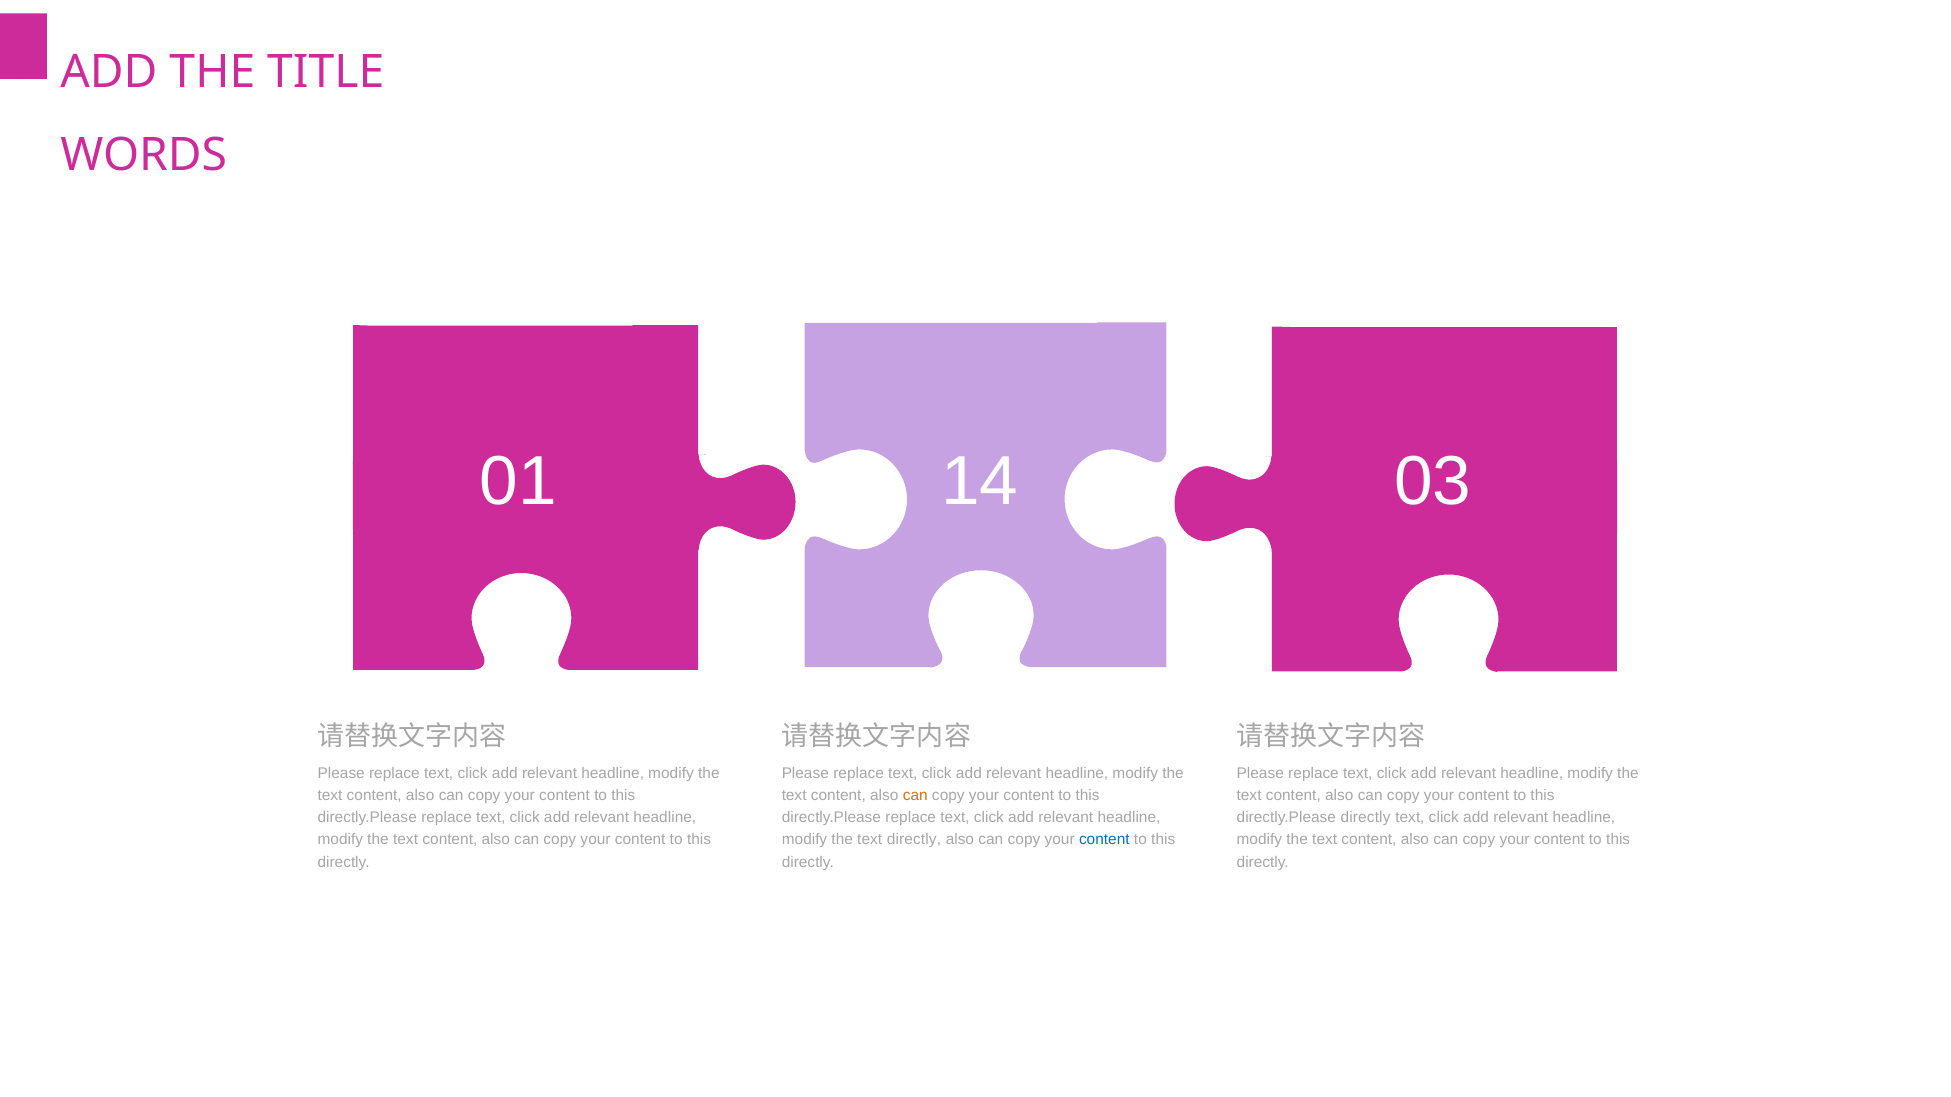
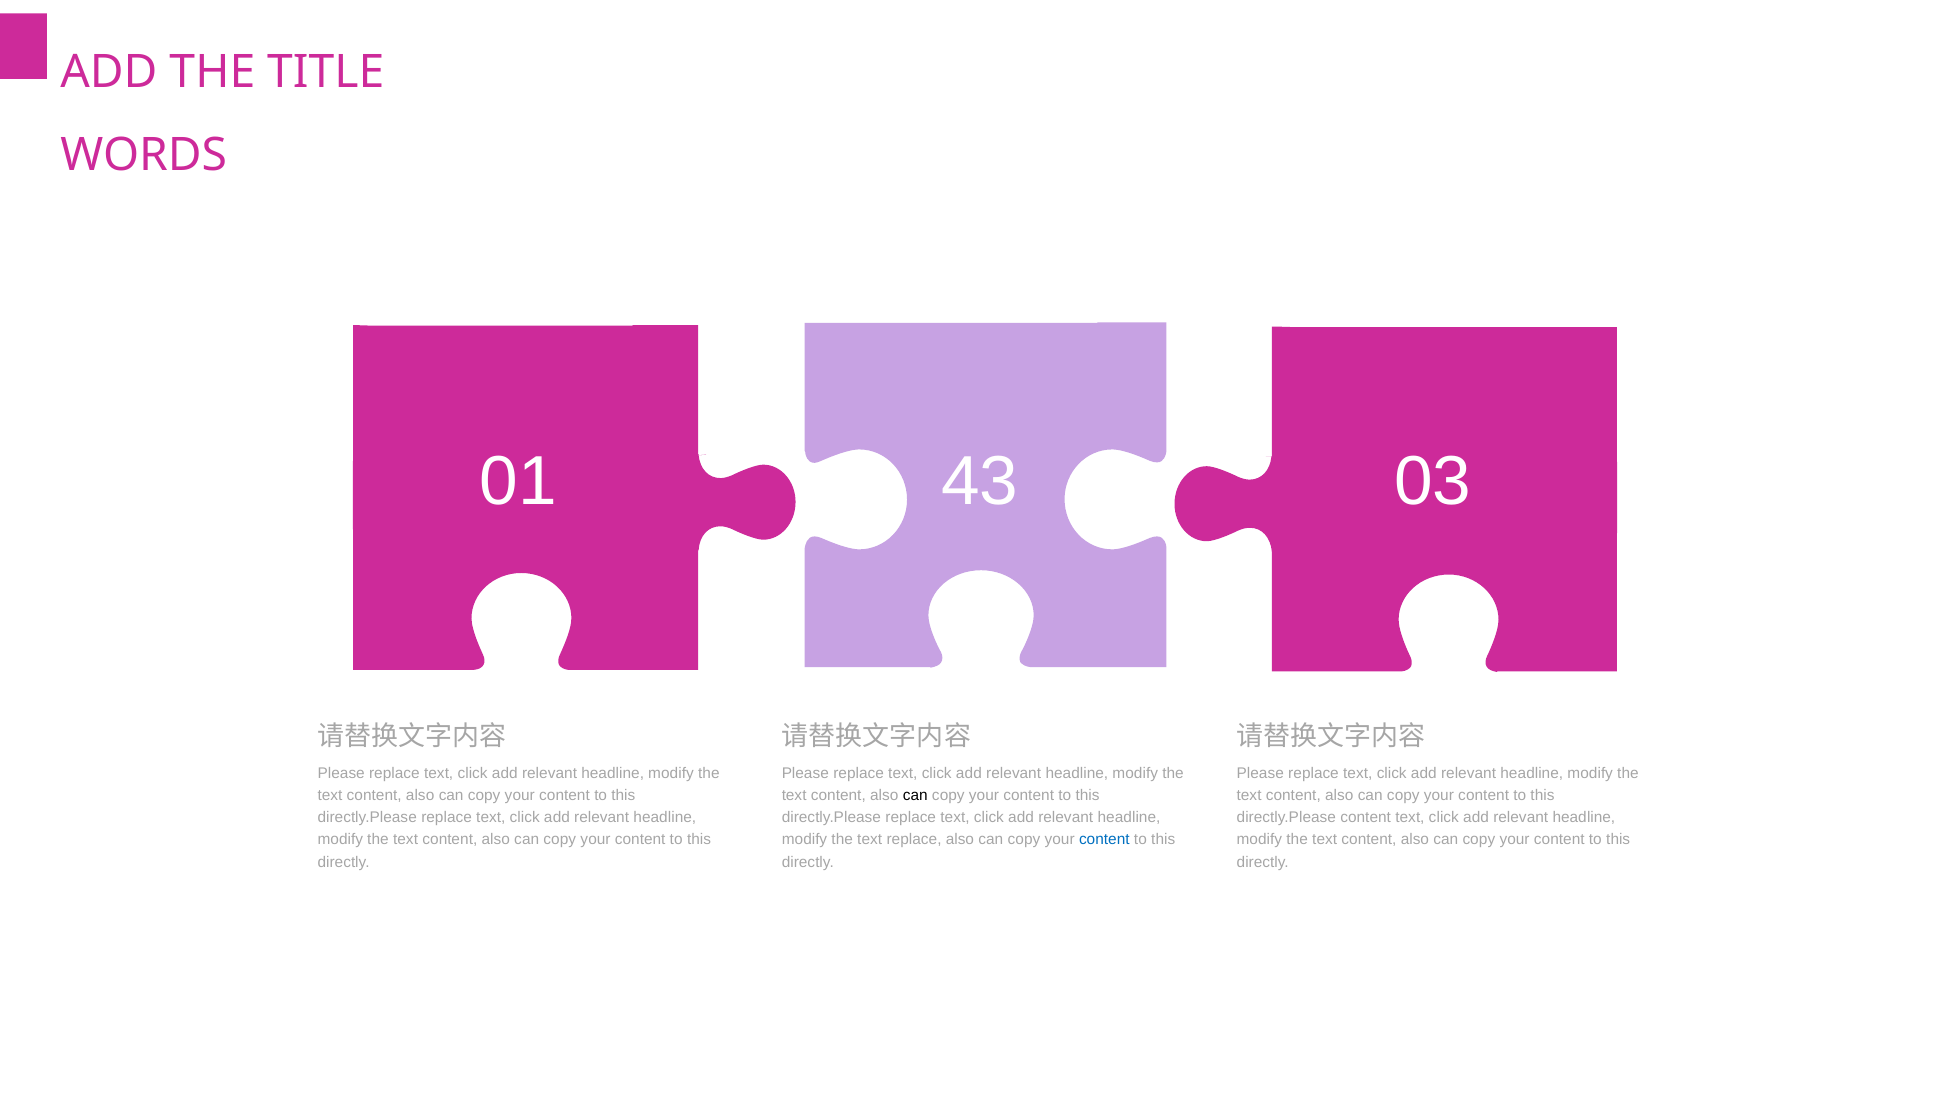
14: 14 -> 43 (980, 482)
can colour: orange -> black (915, 796)
directly.Please directly: directly -> content (1366, 818)
text directly: directly -> replace (914, 840)
